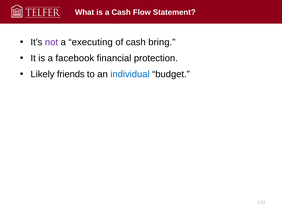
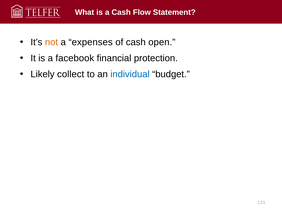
not colour: purple -> orange (51, 42)
executing: executing -> expenses (91, 42)
bring: bring -> open (162, 42)
friends: friends -> collect (71, 74)
